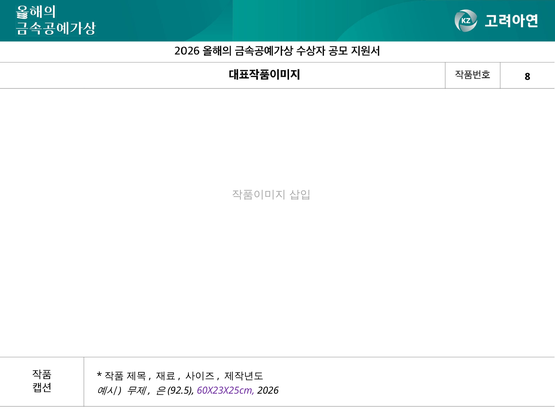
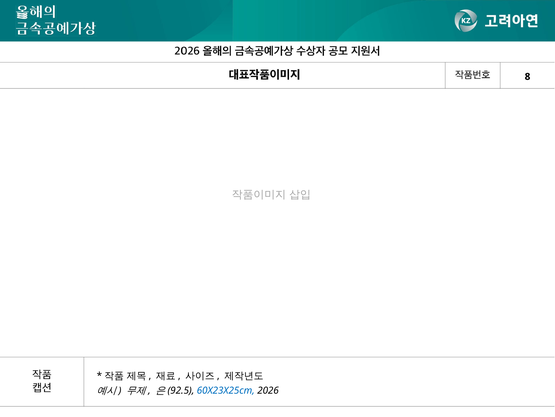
60X23X25cm colour: purple -> blue (226, 390)
